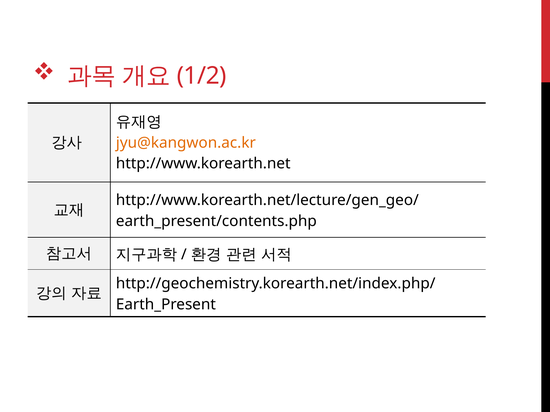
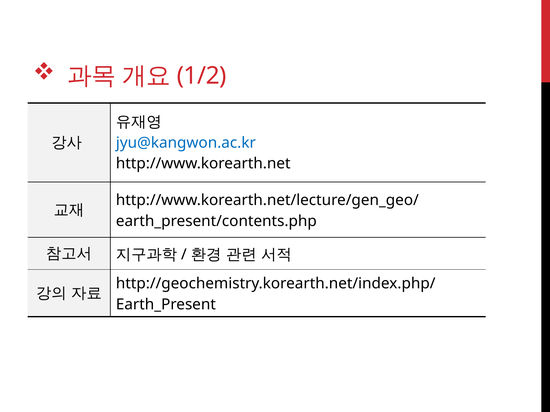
jyu@kangwon.ac.kr colour: orange -> blue (186, 143)
